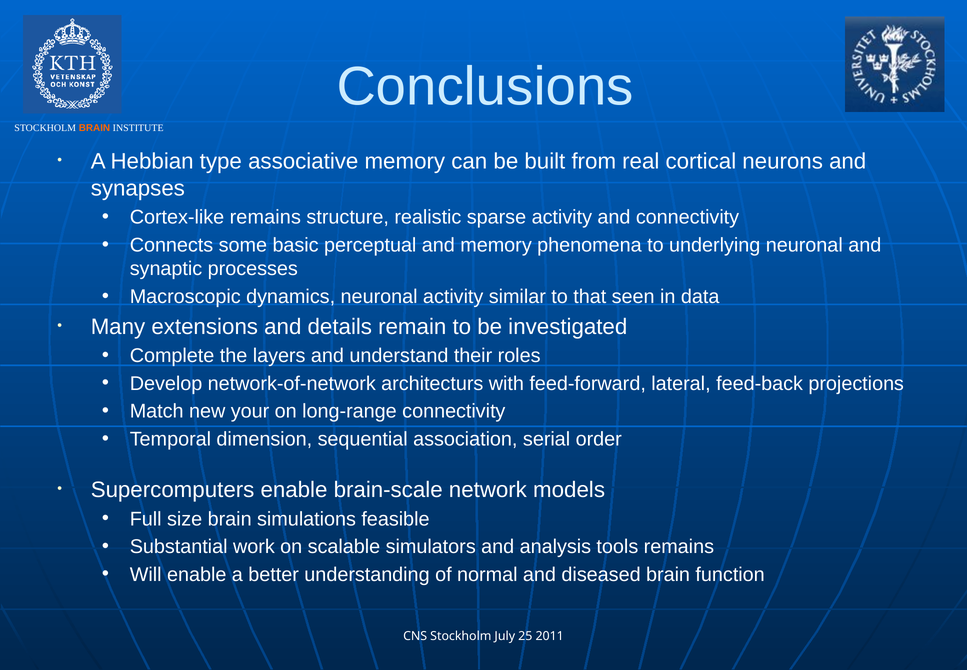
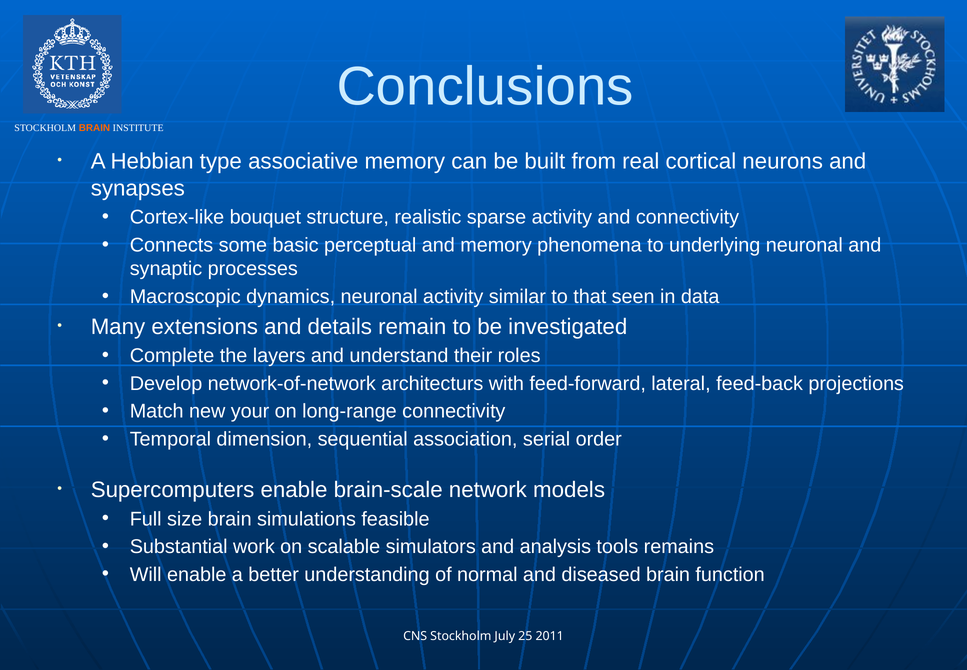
Cortex-like remains: remains -> bouquet (265, 217)
